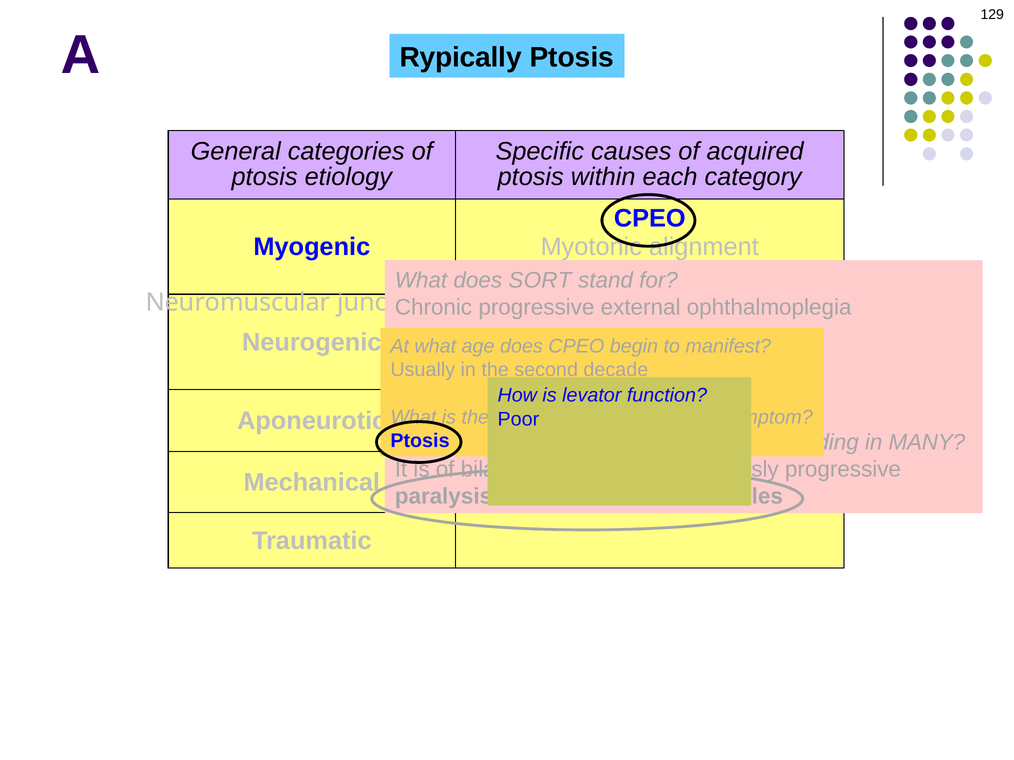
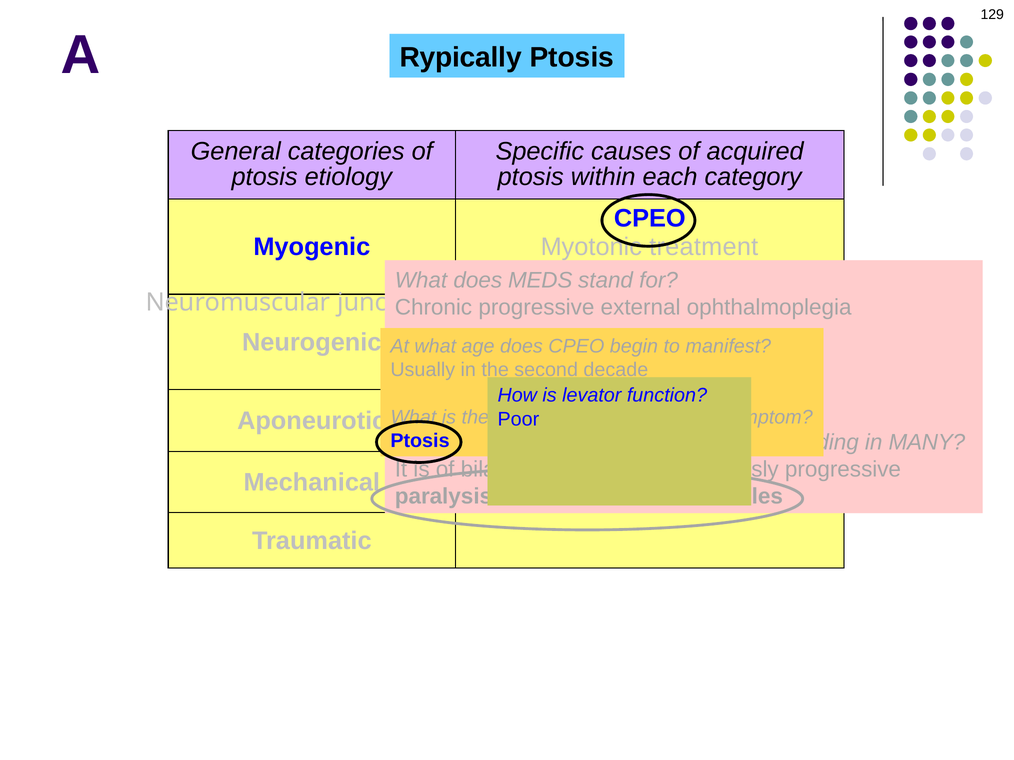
alignment: alignment -> treatment (704, 247)
does SORT: SORT -> MEDS (540, 280)
